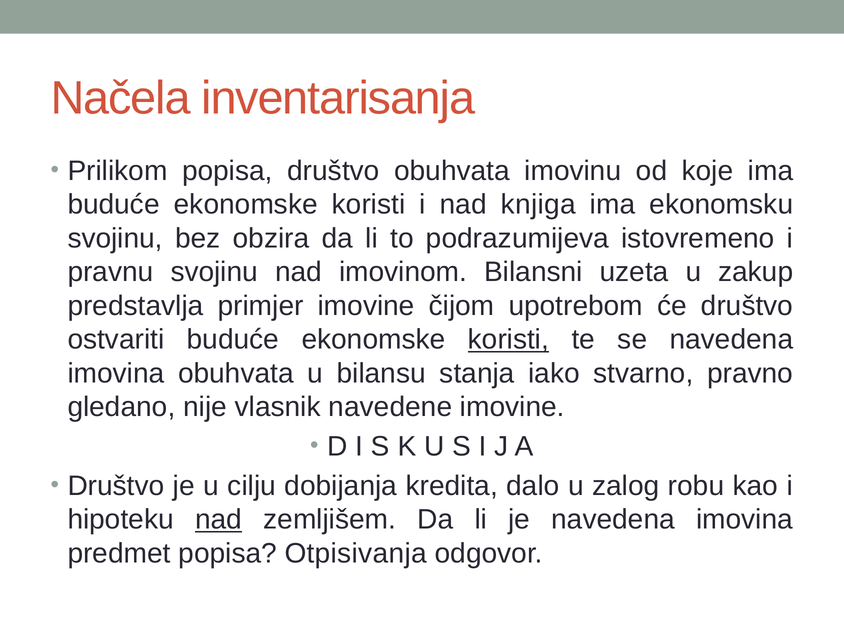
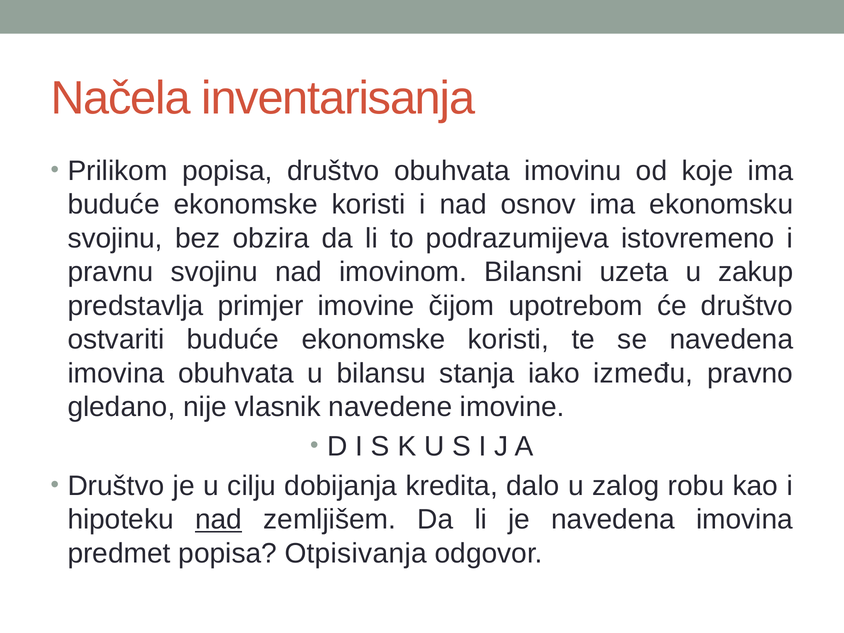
knjiga: knjiga -> osnov (538, 205)
koristi underline: present -> none (508, 340)
stvarno: stvarno -> između (643, 373)
